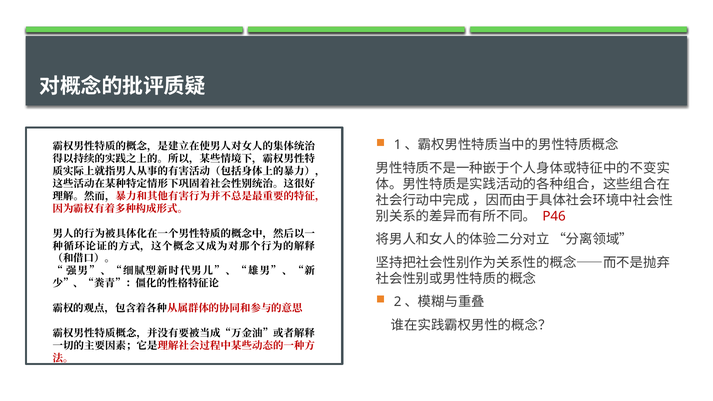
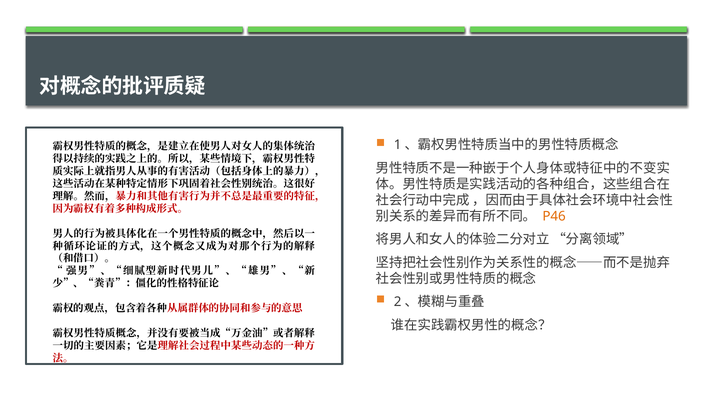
P46 colour: red -> orange (554, 216)
